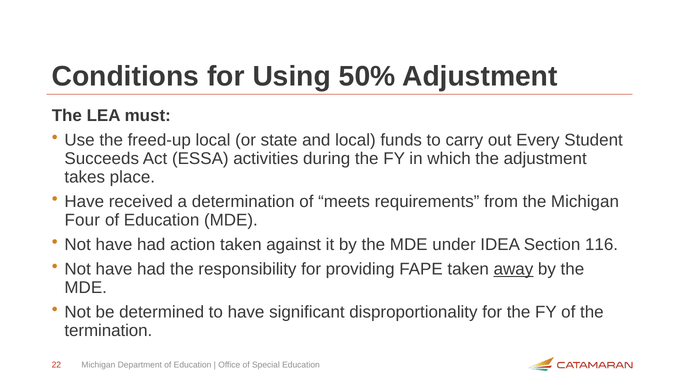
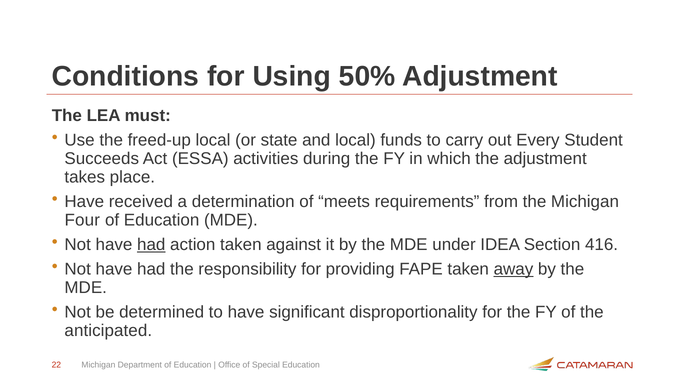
had underline: none -> present (151, 245)
116: 116 -> 416 (602, 245)
termination: termination -> anticipated (108, 331)
